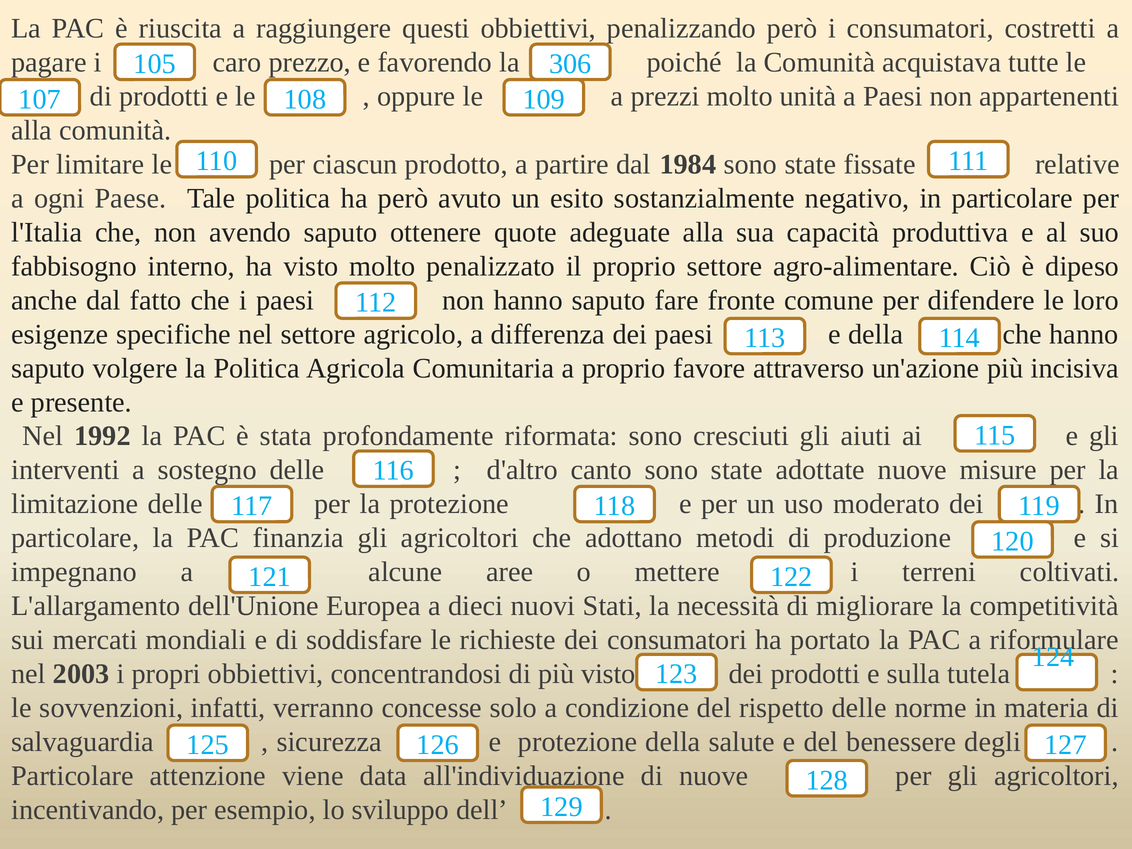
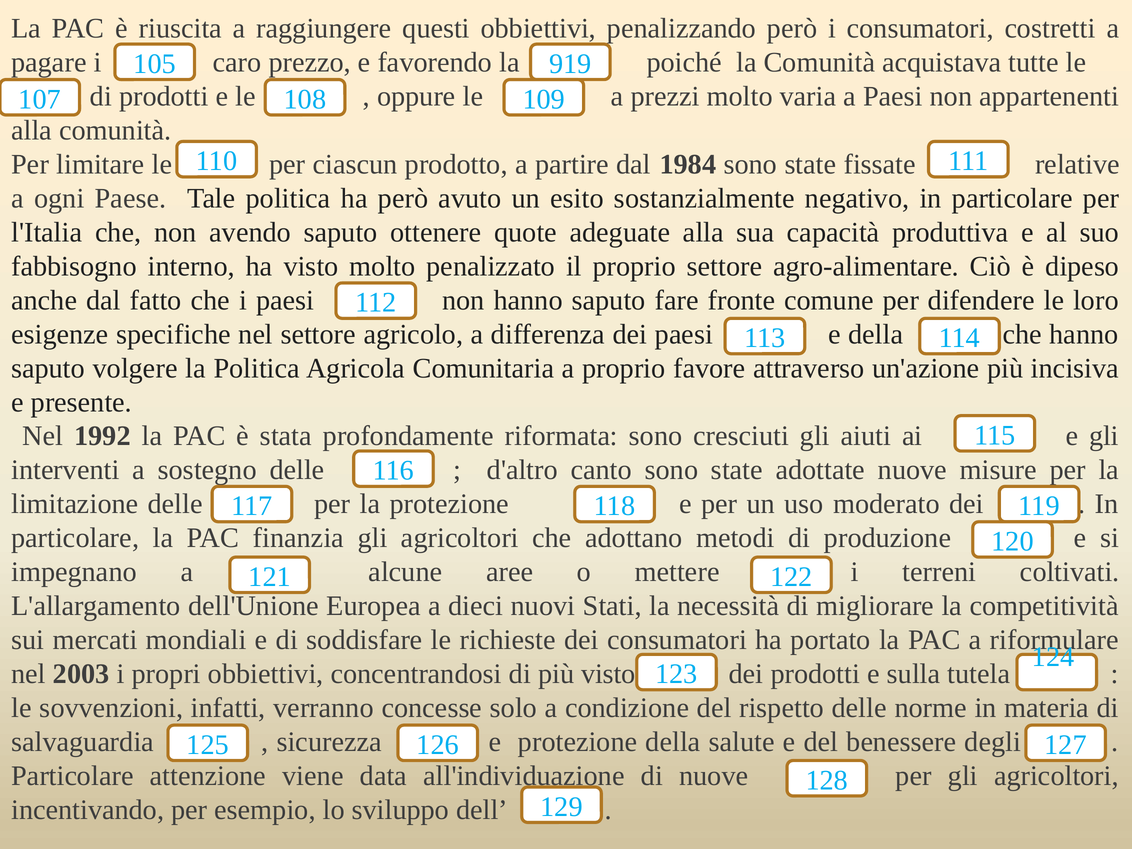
306: 306 -> 919 (570, 64)
unità: unità -> varia (808, 97)
